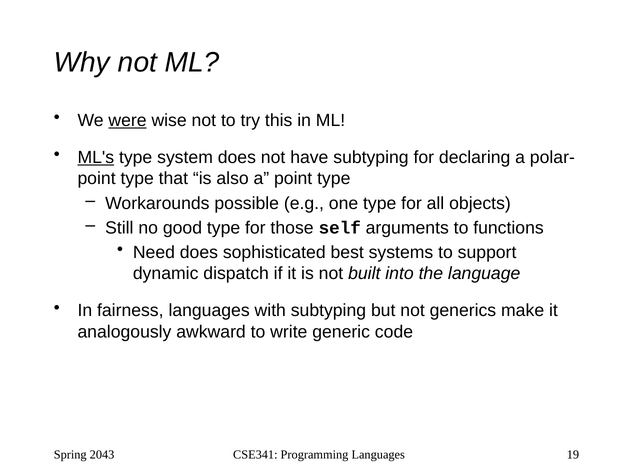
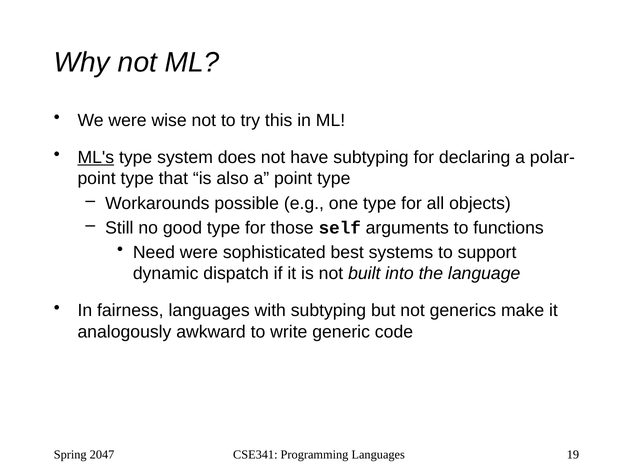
were underline: present -> none (128, 120)
Need does: does -> were (199, 252)
2043: 2043 -> 2047 (102, 455)
